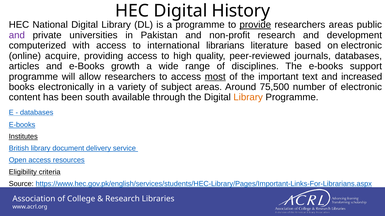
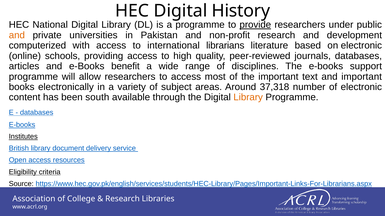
researchers areas: areas -> under (341, 25)
and colour: purple -> orange (17, 35)
acquire: acquire -> schools (63, 56)
growth: growth -> benefit (125, 66)
most underline: present -> none (215, 77)
and increased: increased -> important (362, 77)
75,500: 75,500 -> 37,318 (274, 87)
